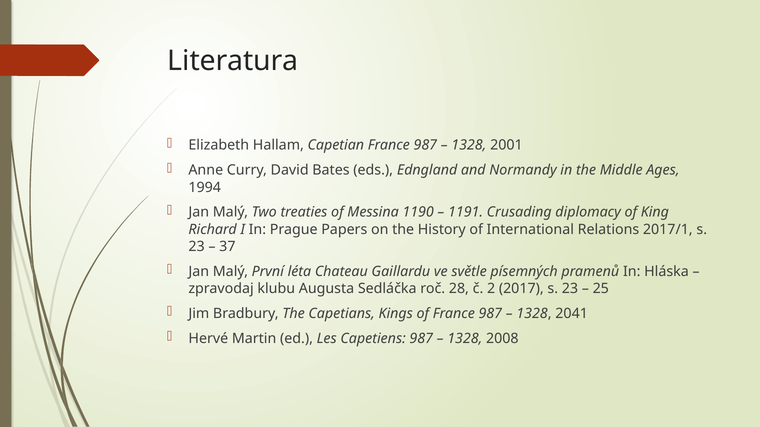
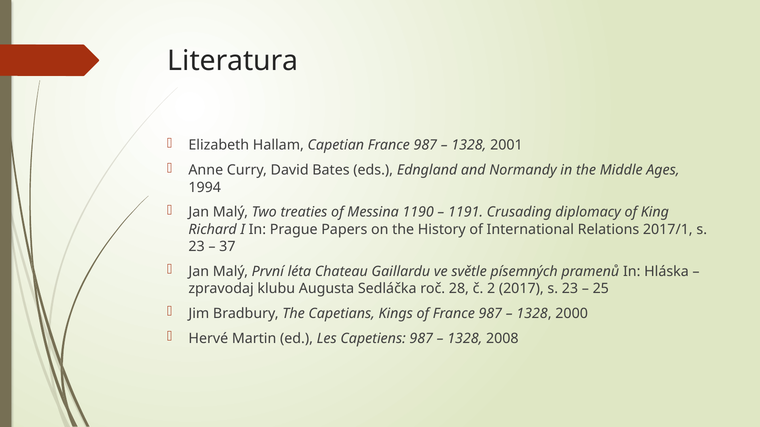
2041: 2041 -> 2000 (572, 314)
